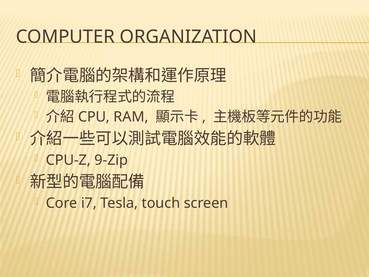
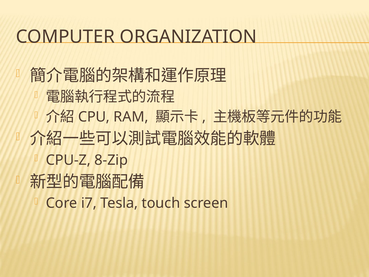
9-Zip: 9-Zip -> 8-Zip (111, 160)
